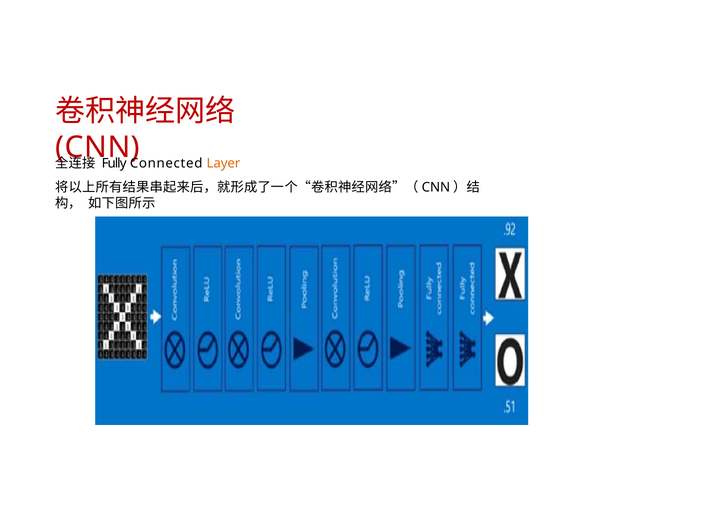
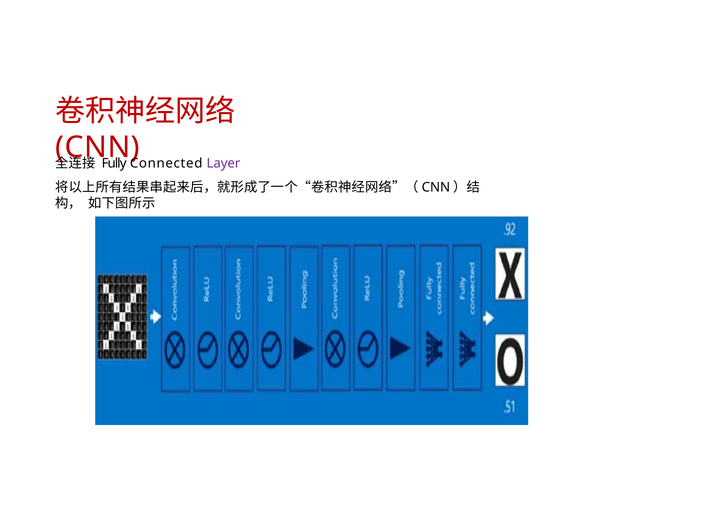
Layer colour: orange -> purple (223, 163)
